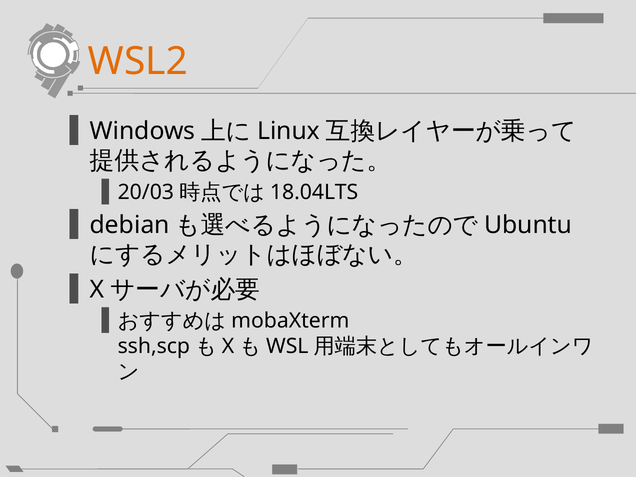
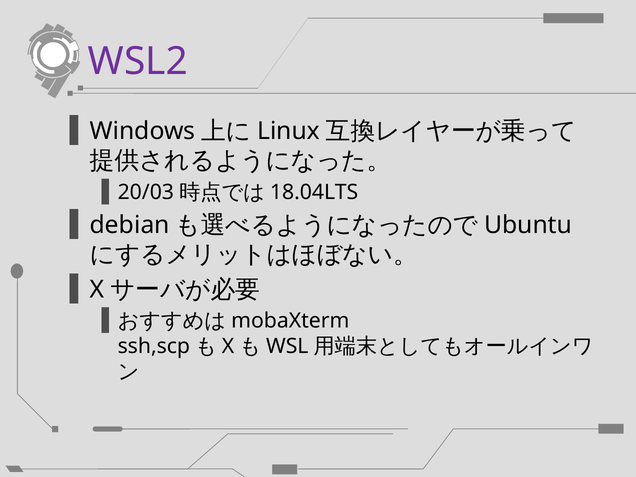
WSL2 colour: orange -> purple (138, 62)
